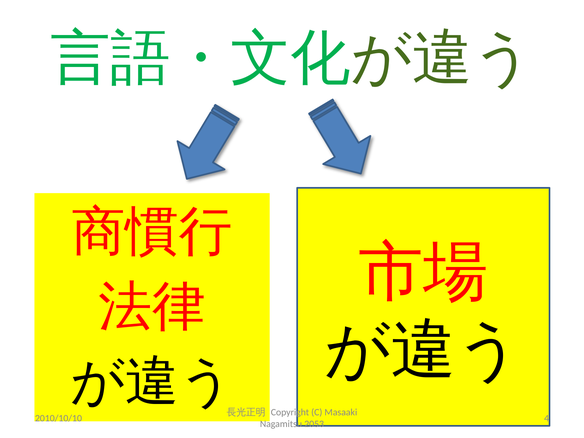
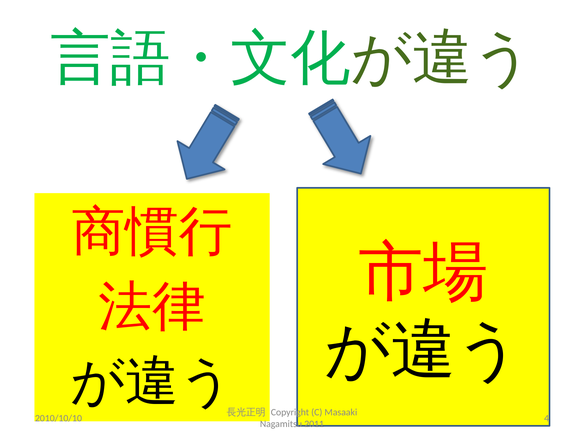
2053: 2053 -> 2011 (314, 424)
